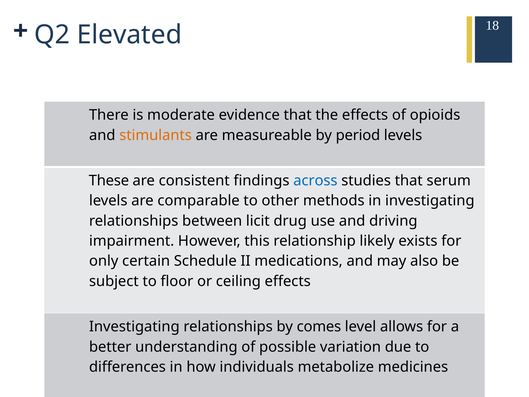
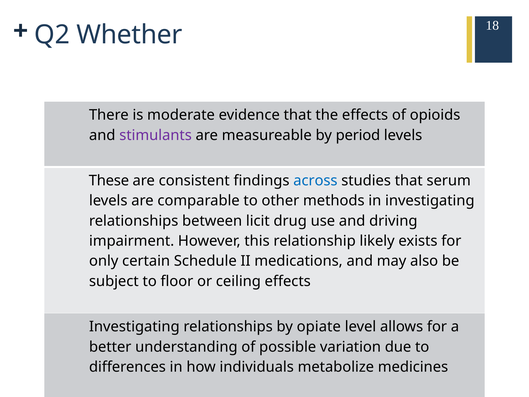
Elevated: Elevated -> Whether (129, 35)
stimulants colour: orange -> purple (156, 135)
comes: comes -> opiate (319, 327)
